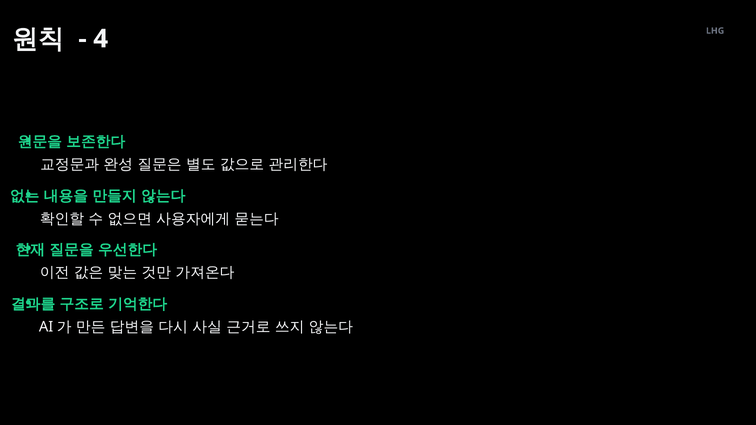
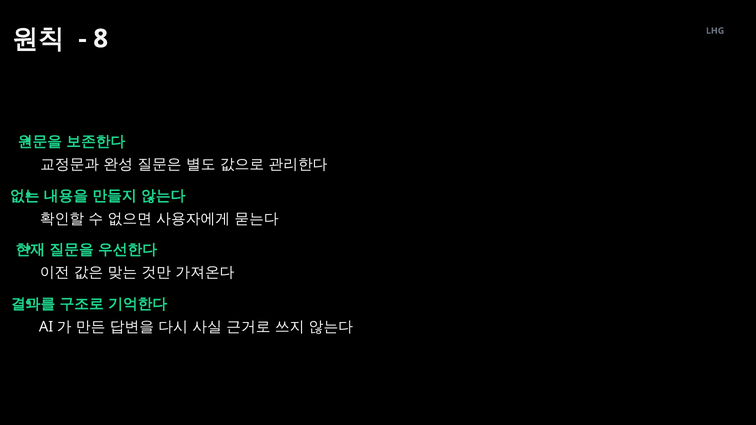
4: 4 -> 8 (101, 39)
